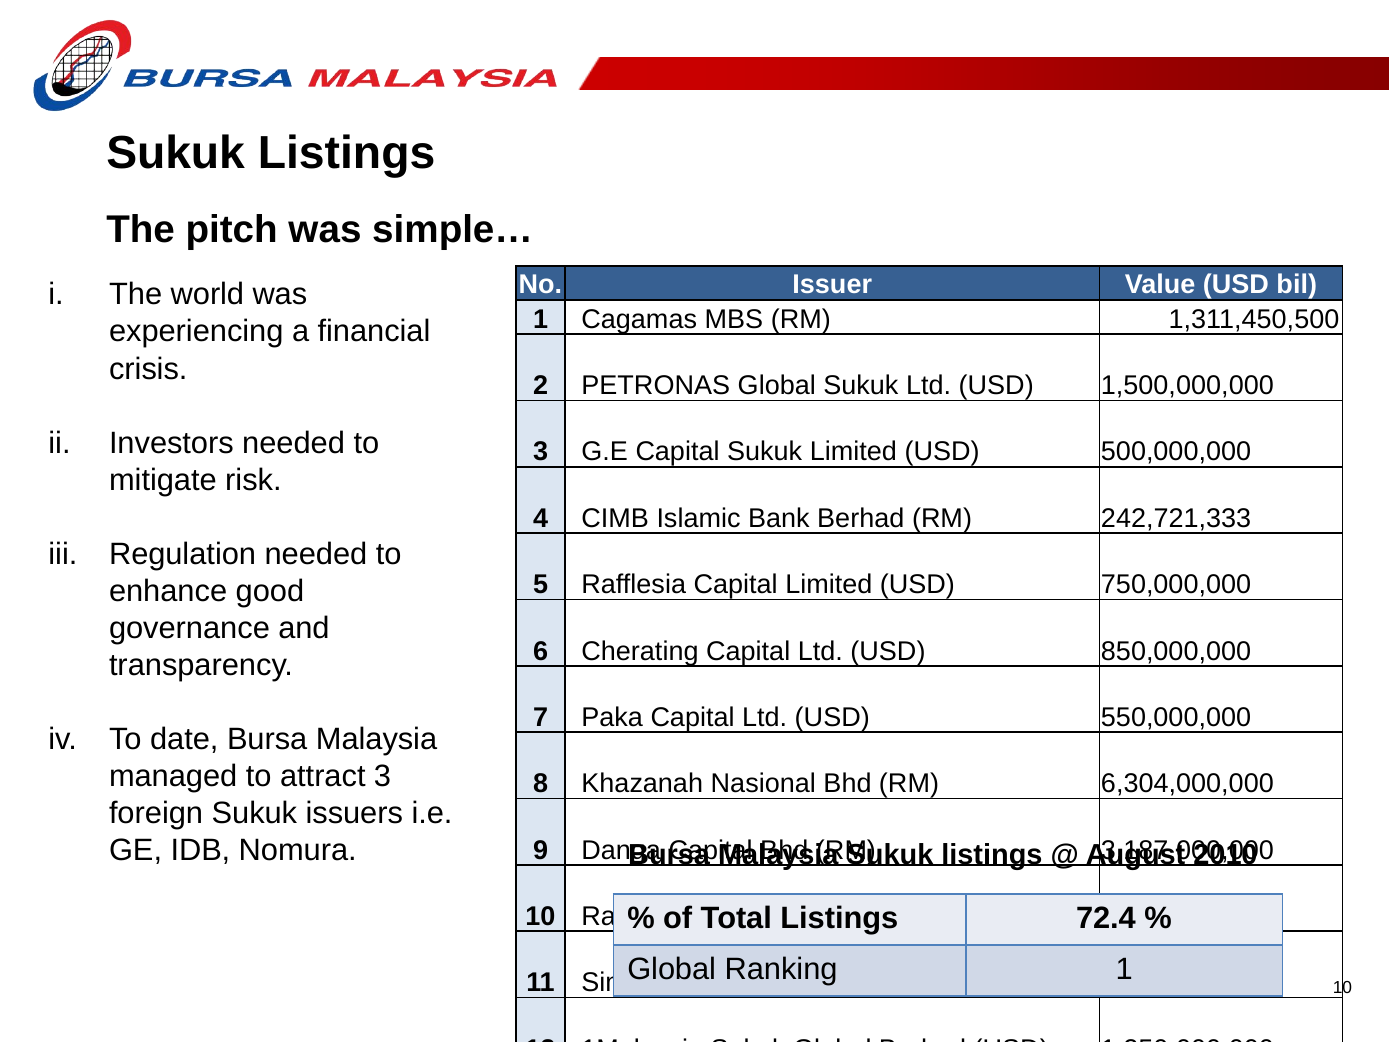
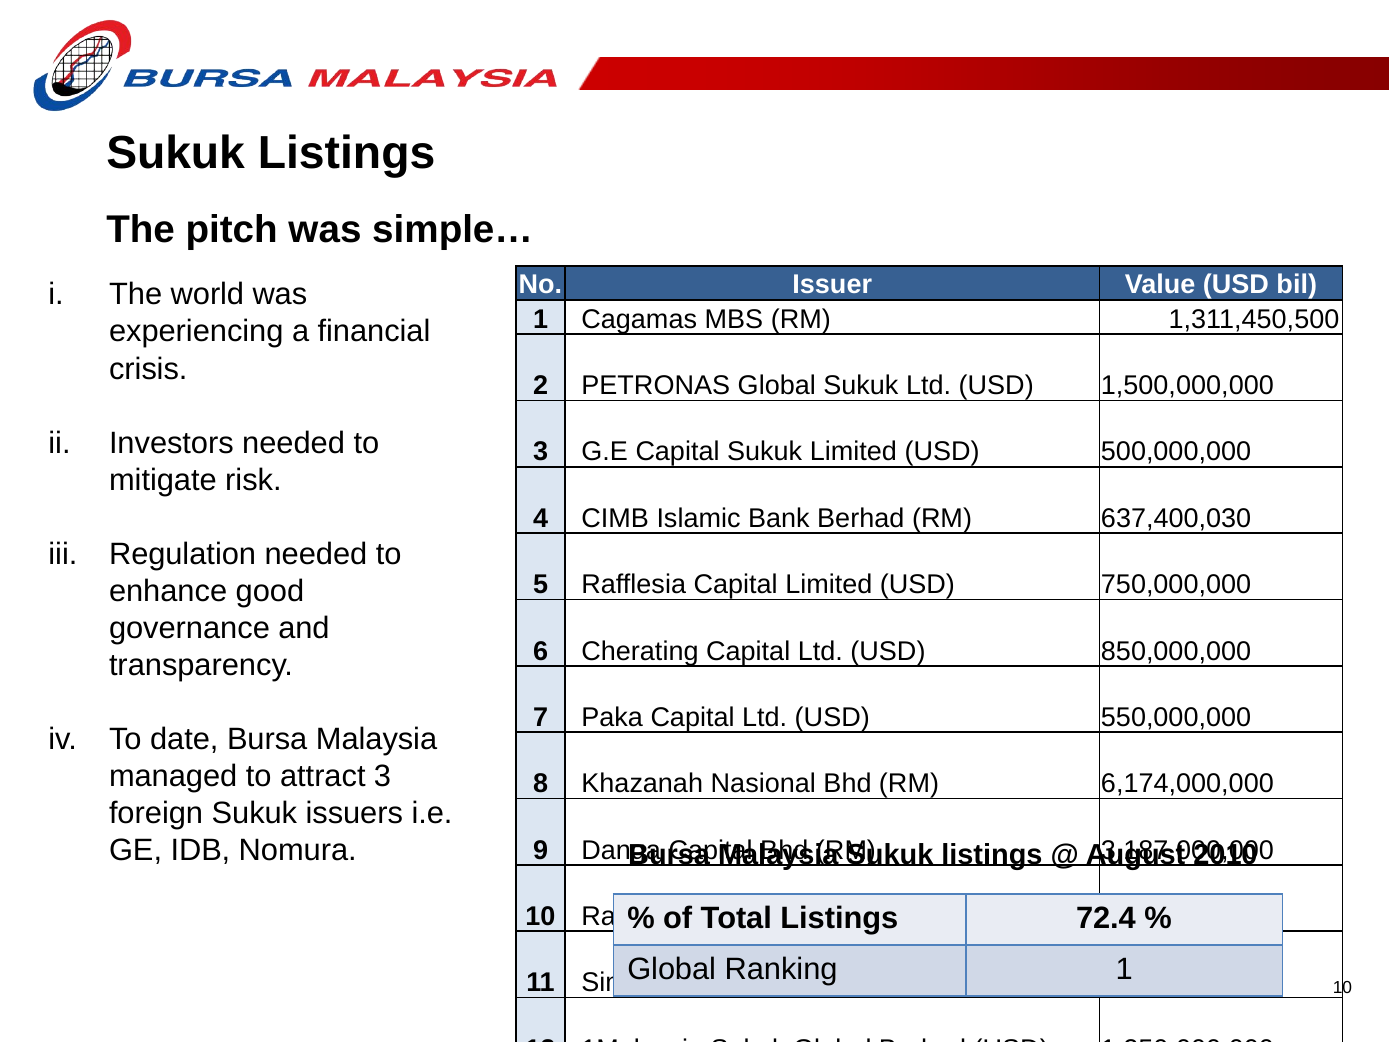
242,721,333: 242,721,333 -> 637,400,030 (1176, 518)
6,304,000,000: 6,304,000,000 -> 6,174,000,000 (1187, 784)
